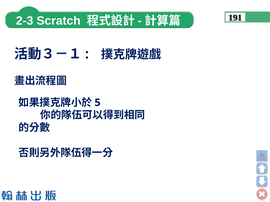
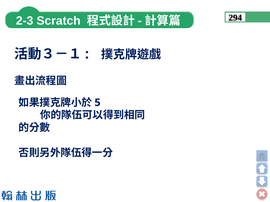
191: 191 -> 294 (235, 18)
